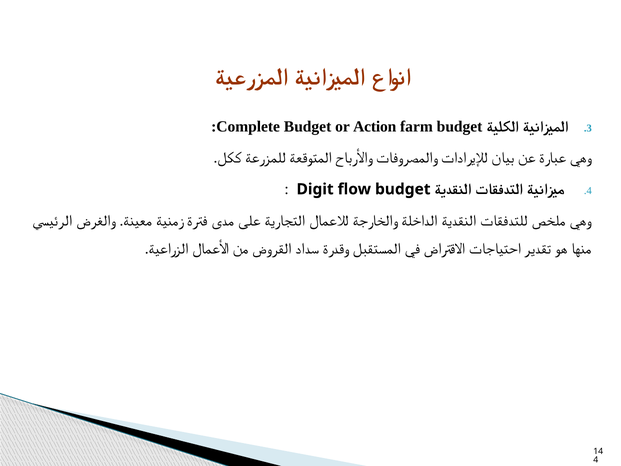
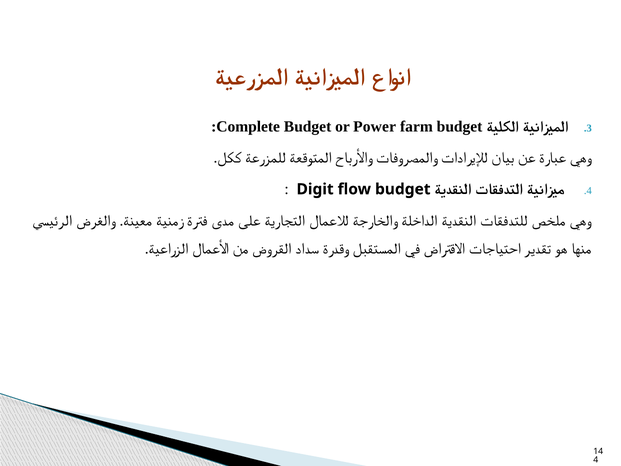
Action: Action -> Power (375, 126)
